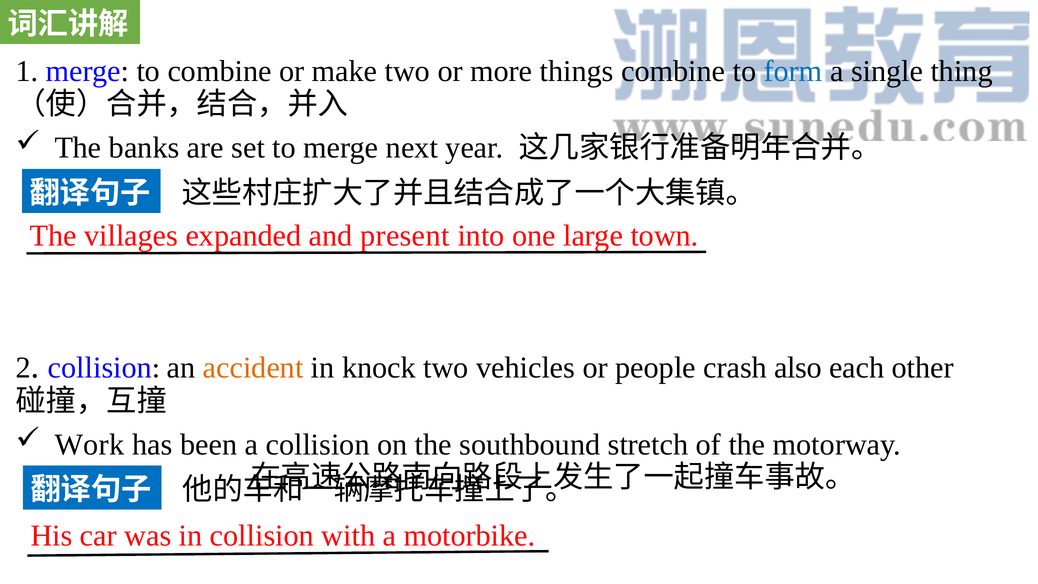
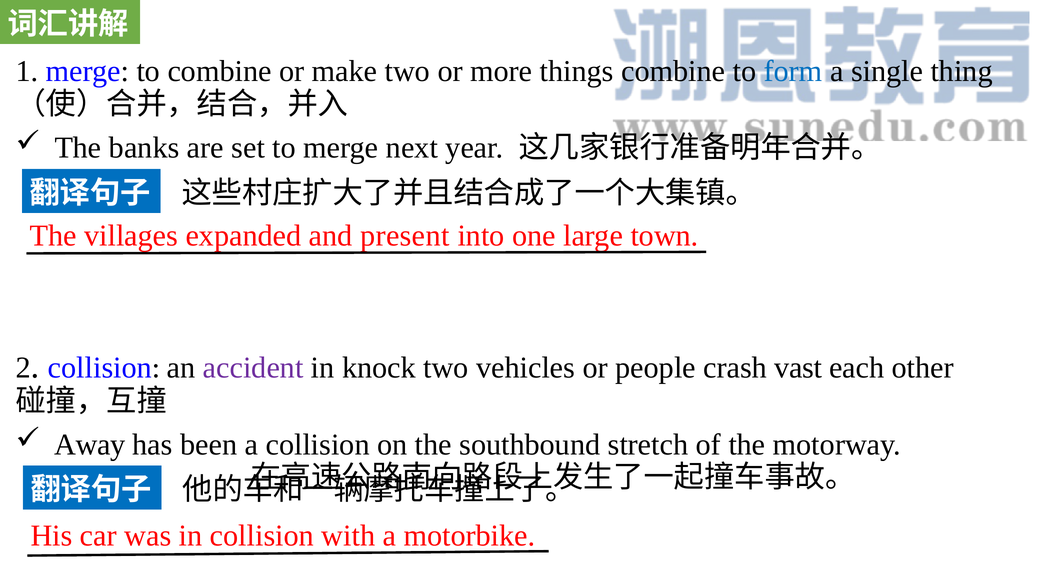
accident colour: orange -> purple (253, 367)
also: also -> vast (798, 367)
Work: Work -> Away (90, 445)
